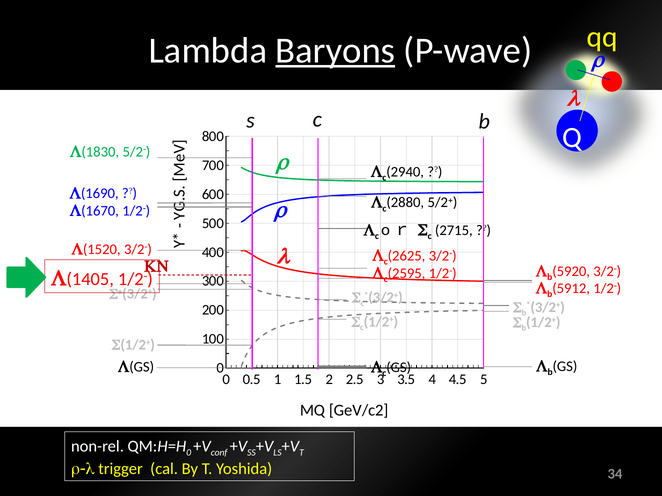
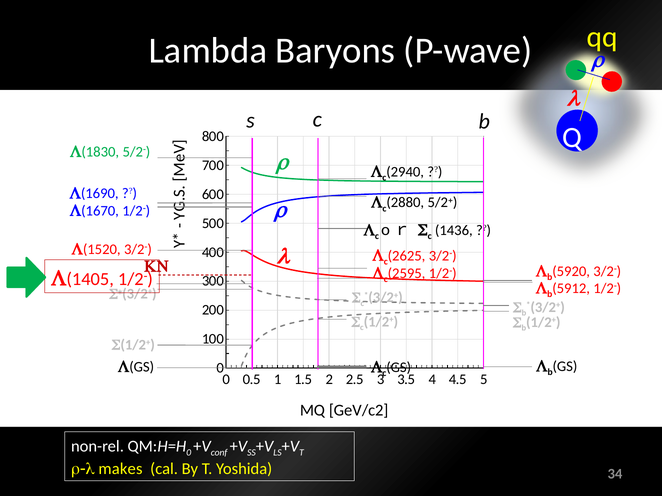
Baryons underline: present -> none (335, 51)
2715: 2715 -> 1436 (454, 231)
trigger: trigger -> makes (120, 469)
